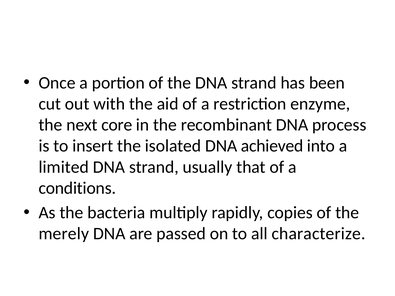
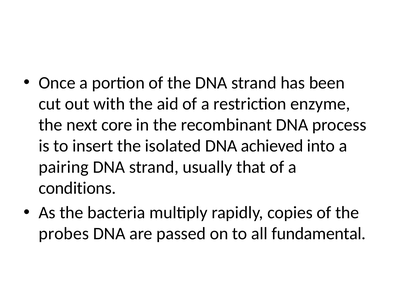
limited: limited -> pairing (64, 167)
merely: merely -> probes (64, 234)
characterize: characterize -> fundamental (319, 234)
